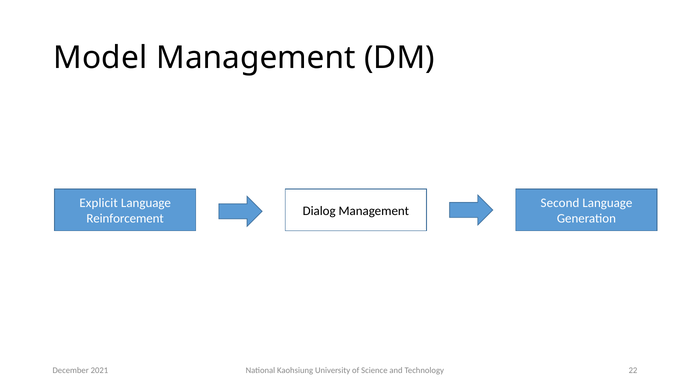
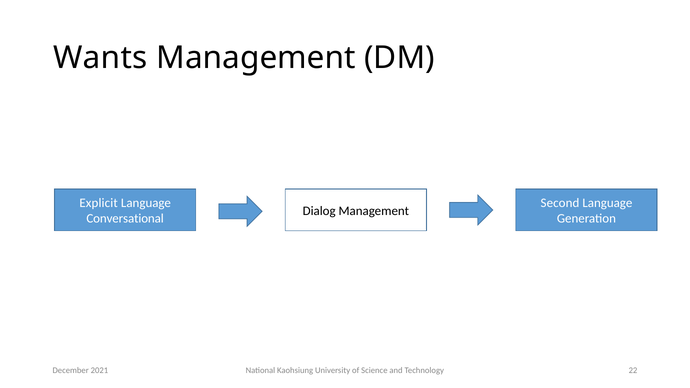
Model: Model -> Wants (100, 58)
Reinforcement: Reinforcement -> Conversational (125, 219)
